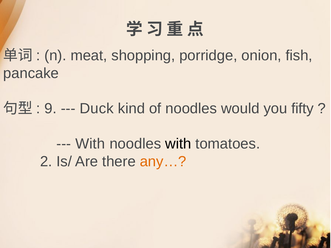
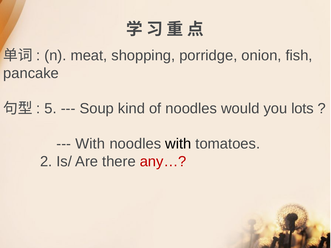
9: 9 -> 5 (51, 109)
Duck: Duck -> Soup (97, 109)
fifty: fifty -> lots (302, 109)
any… colour: orange -> red (163, 162)
